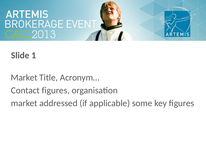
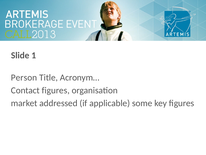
Market: Market -> Person (24, 77)
